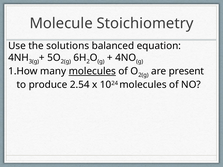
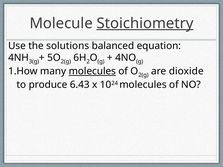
Stoichiometry underline: none -> present (145, 23)
present: present -> dioxide (186, 71)
2.54: 2.54 -> 6.43 (80, 85)
